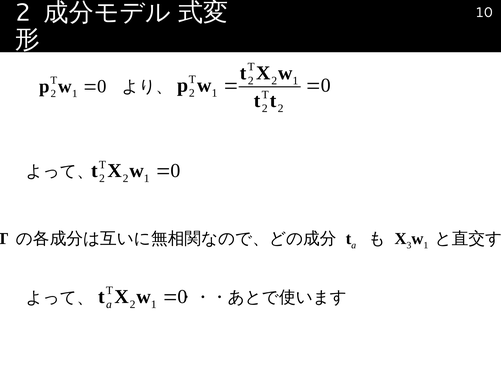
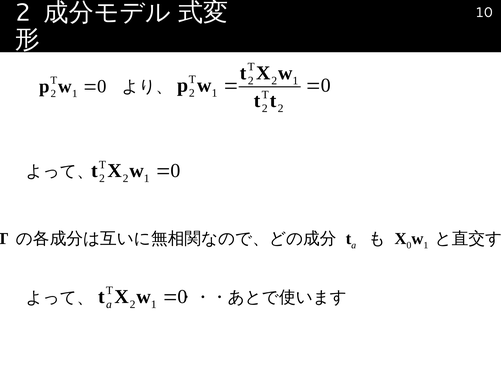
3: 3 -> 0 (409, 245)
